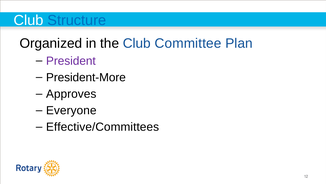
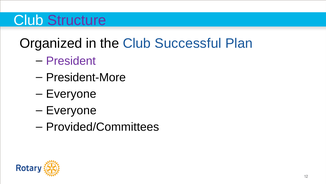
Structure colour: blue -> purple (77, 20)
Committee: Committee -> Successful (188, 43)
Approves: Approves -> Everyone (71, 94)
Effective/Committees: Effective/Committees -> Provided/Committees (103, 127)
